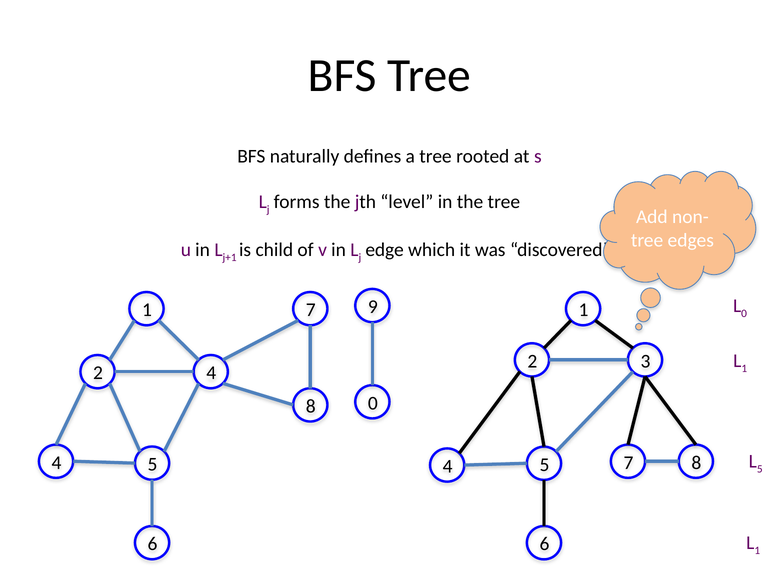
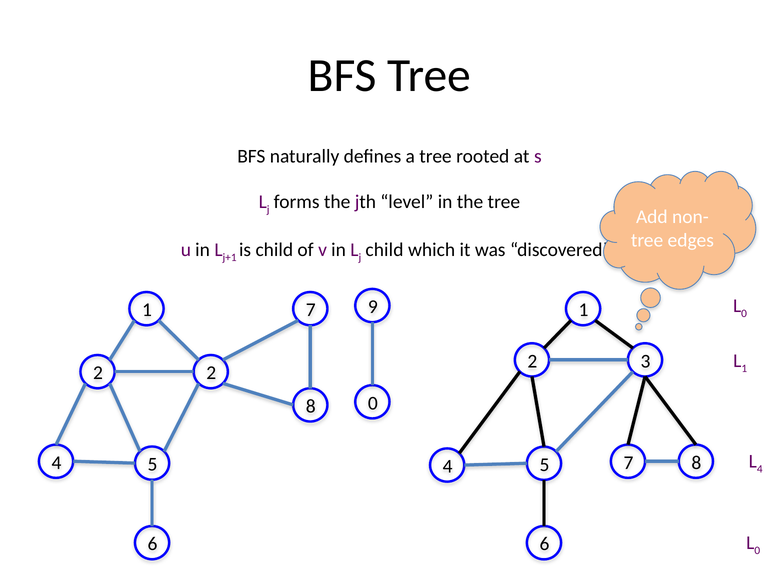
edge: edge -> child (384, 250)
2 4: 4 -> 2 (211, 373)
5: 5 -> 4 (760, 469)
1: 1 -> 0 (757, 551)
